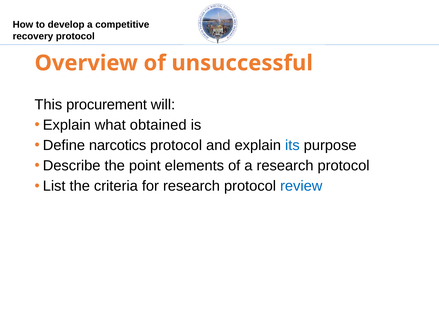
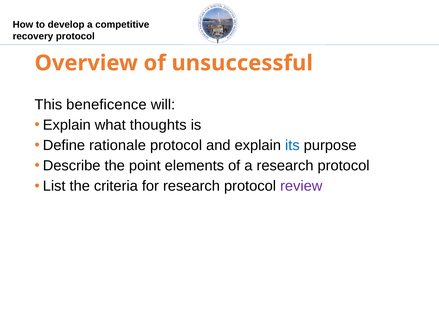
procurement: procurement -> beneficence (106, 105)
obtained: obtained -> thoughts (158, 125)
narcotics: narcotics -> rationale (118, 146)
review colour: blue -> purple (301, 186)
